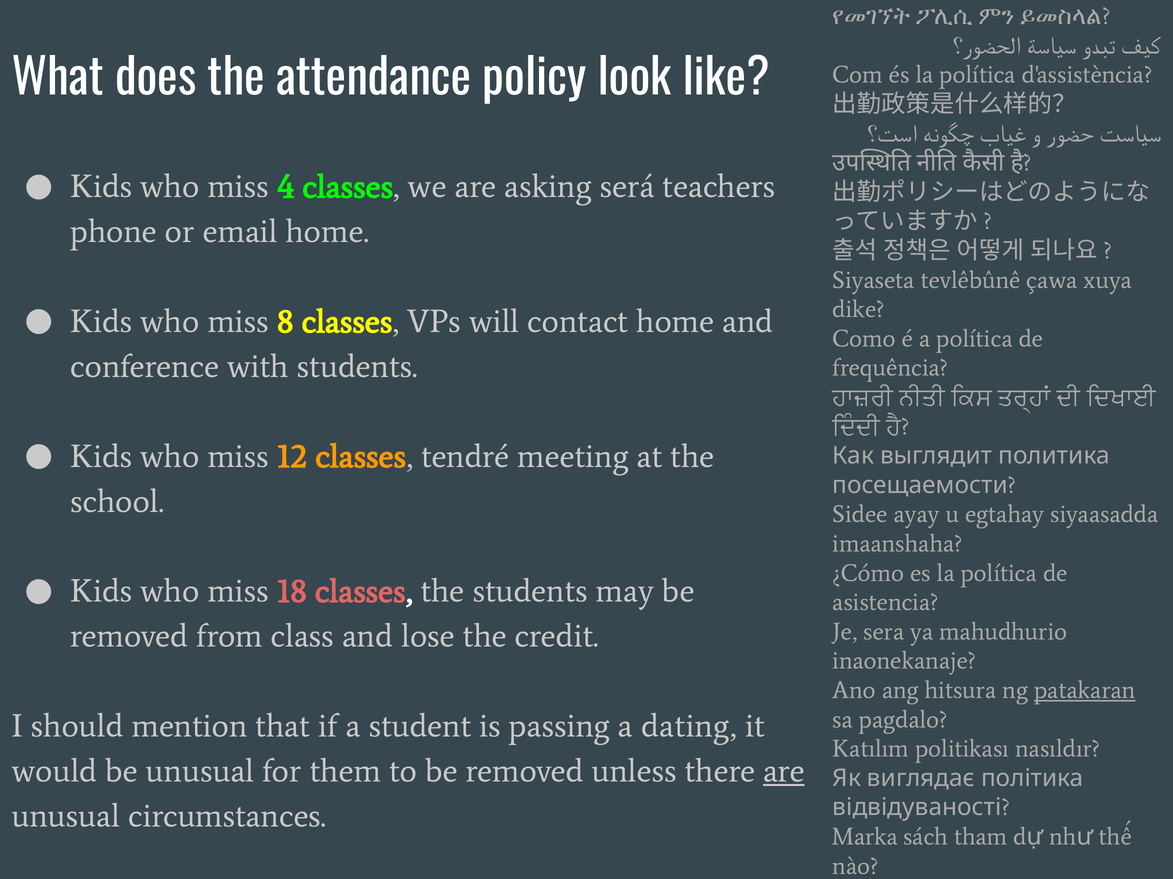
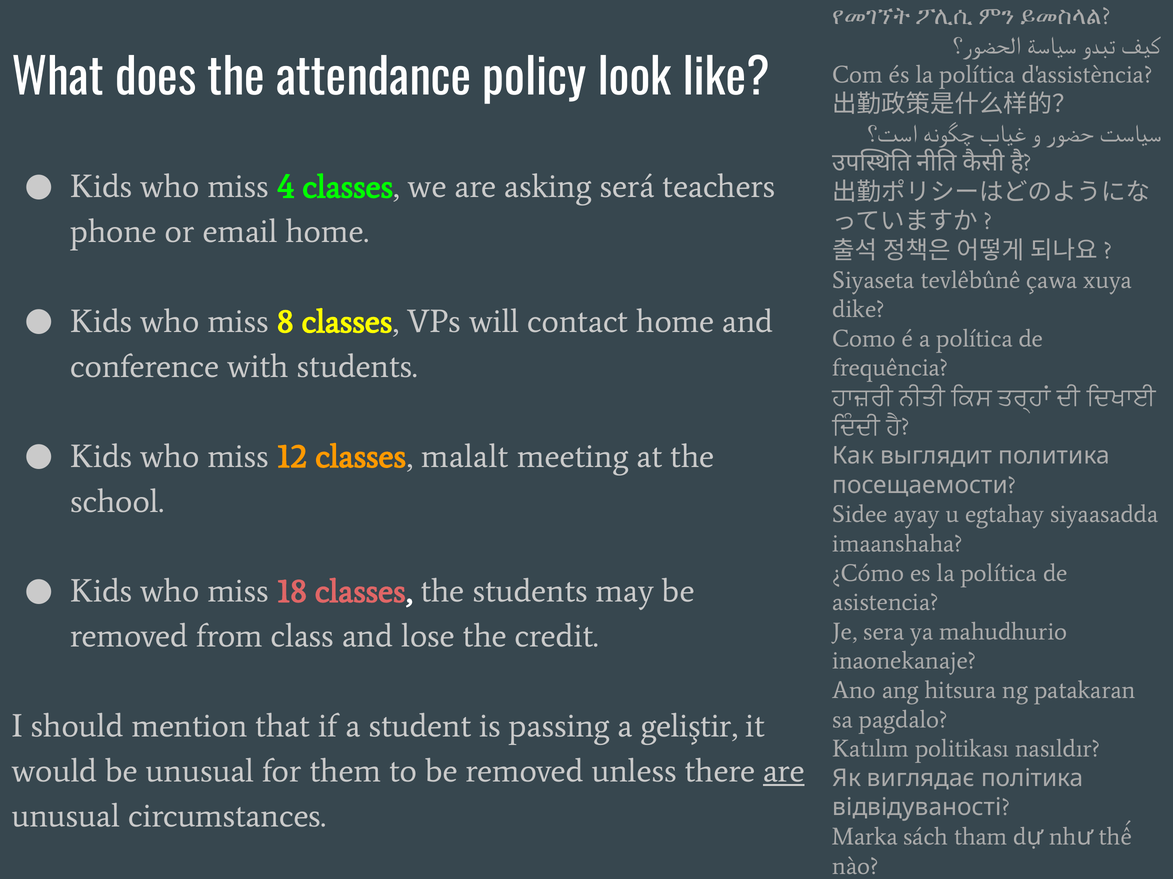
tendré: tendré -> malalt (465, 457)
patakaran underline: present -> none (1085, 691)
dating: dating -> geliştir (689, 727)
